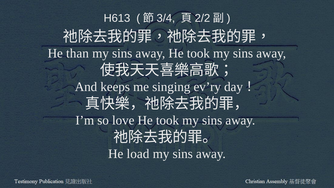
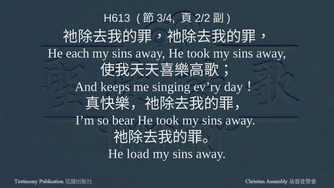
than: than -> each (78, 53)
love: love -> bear (123, 120)
